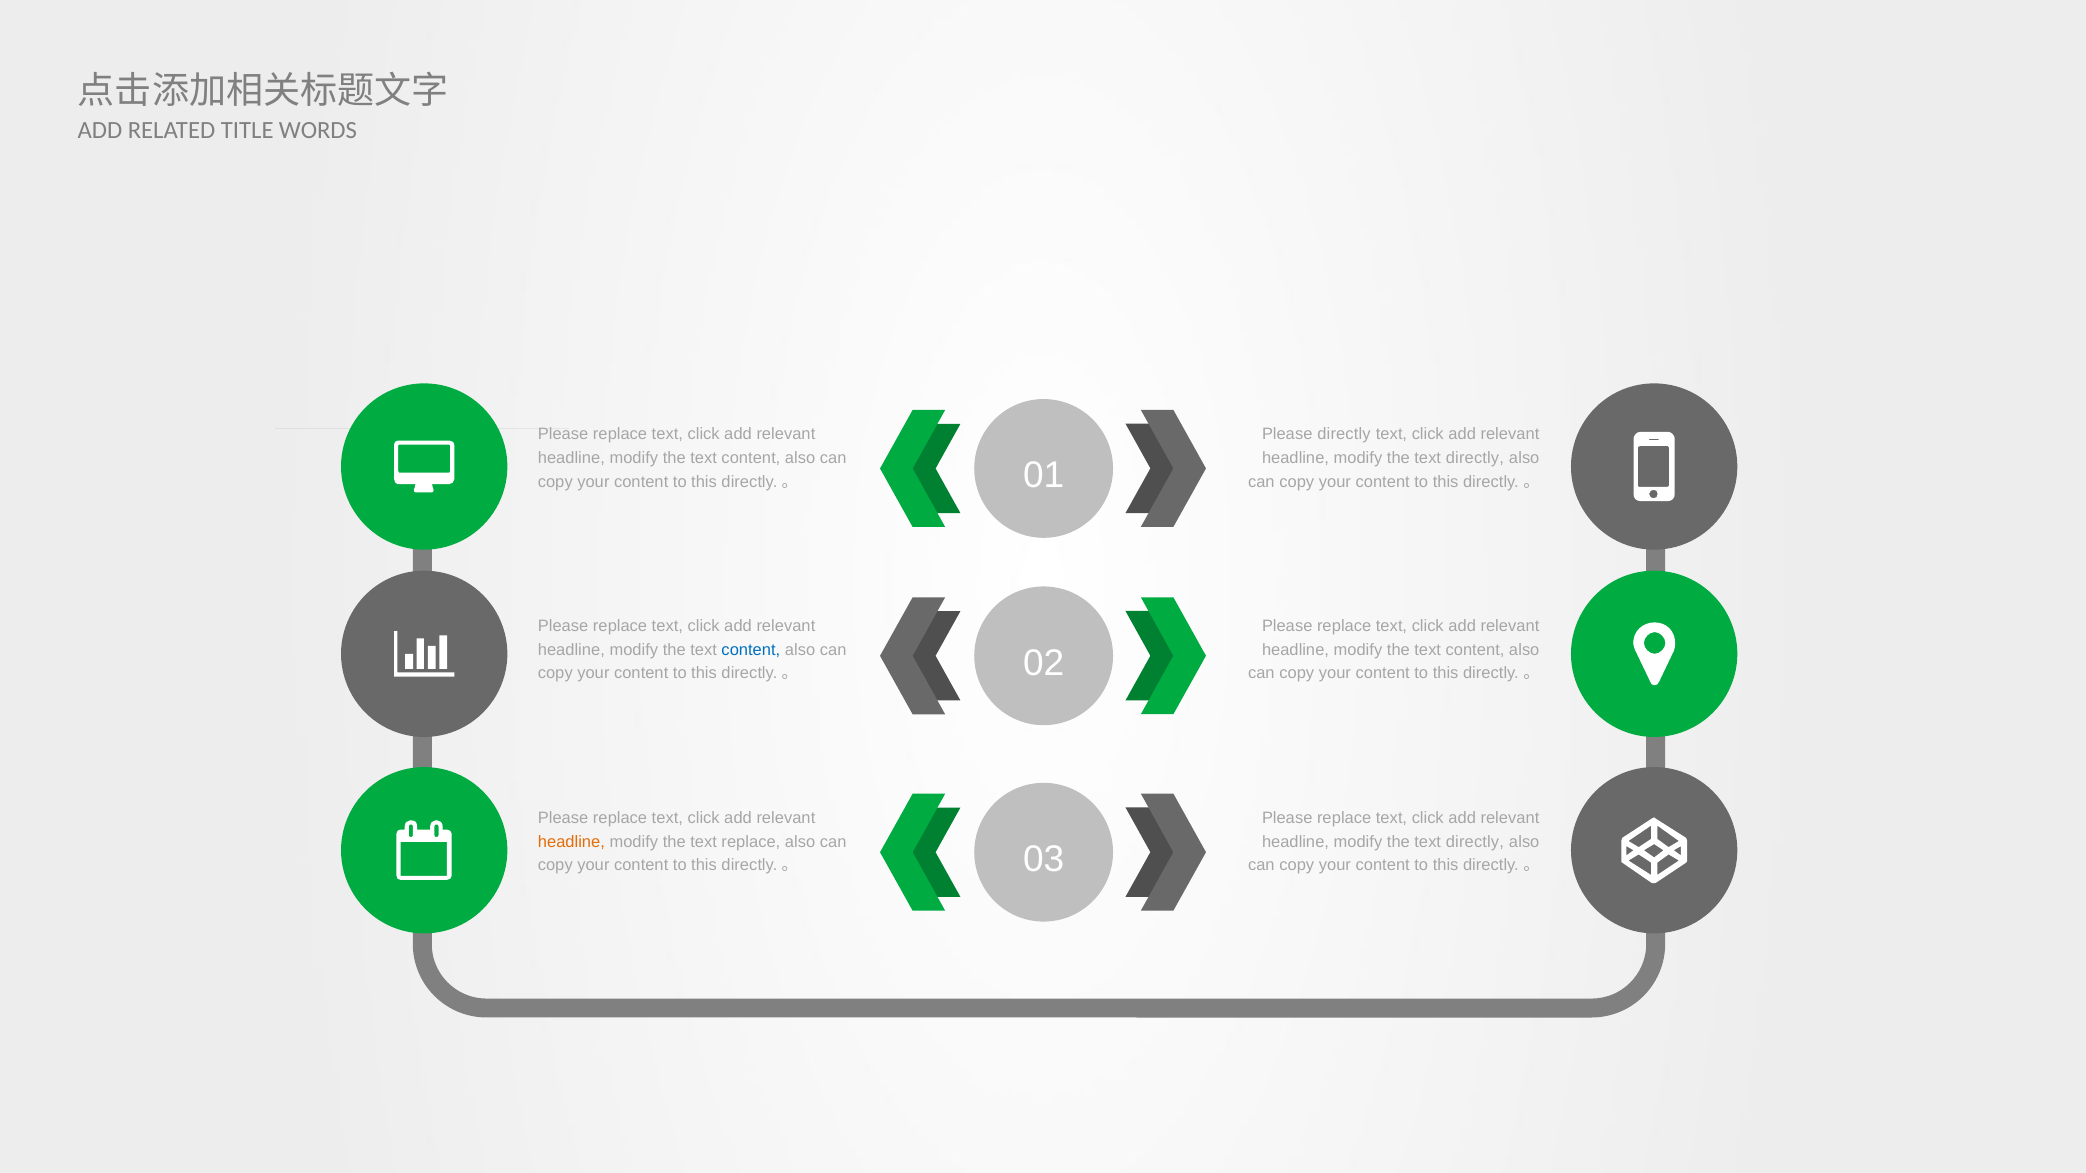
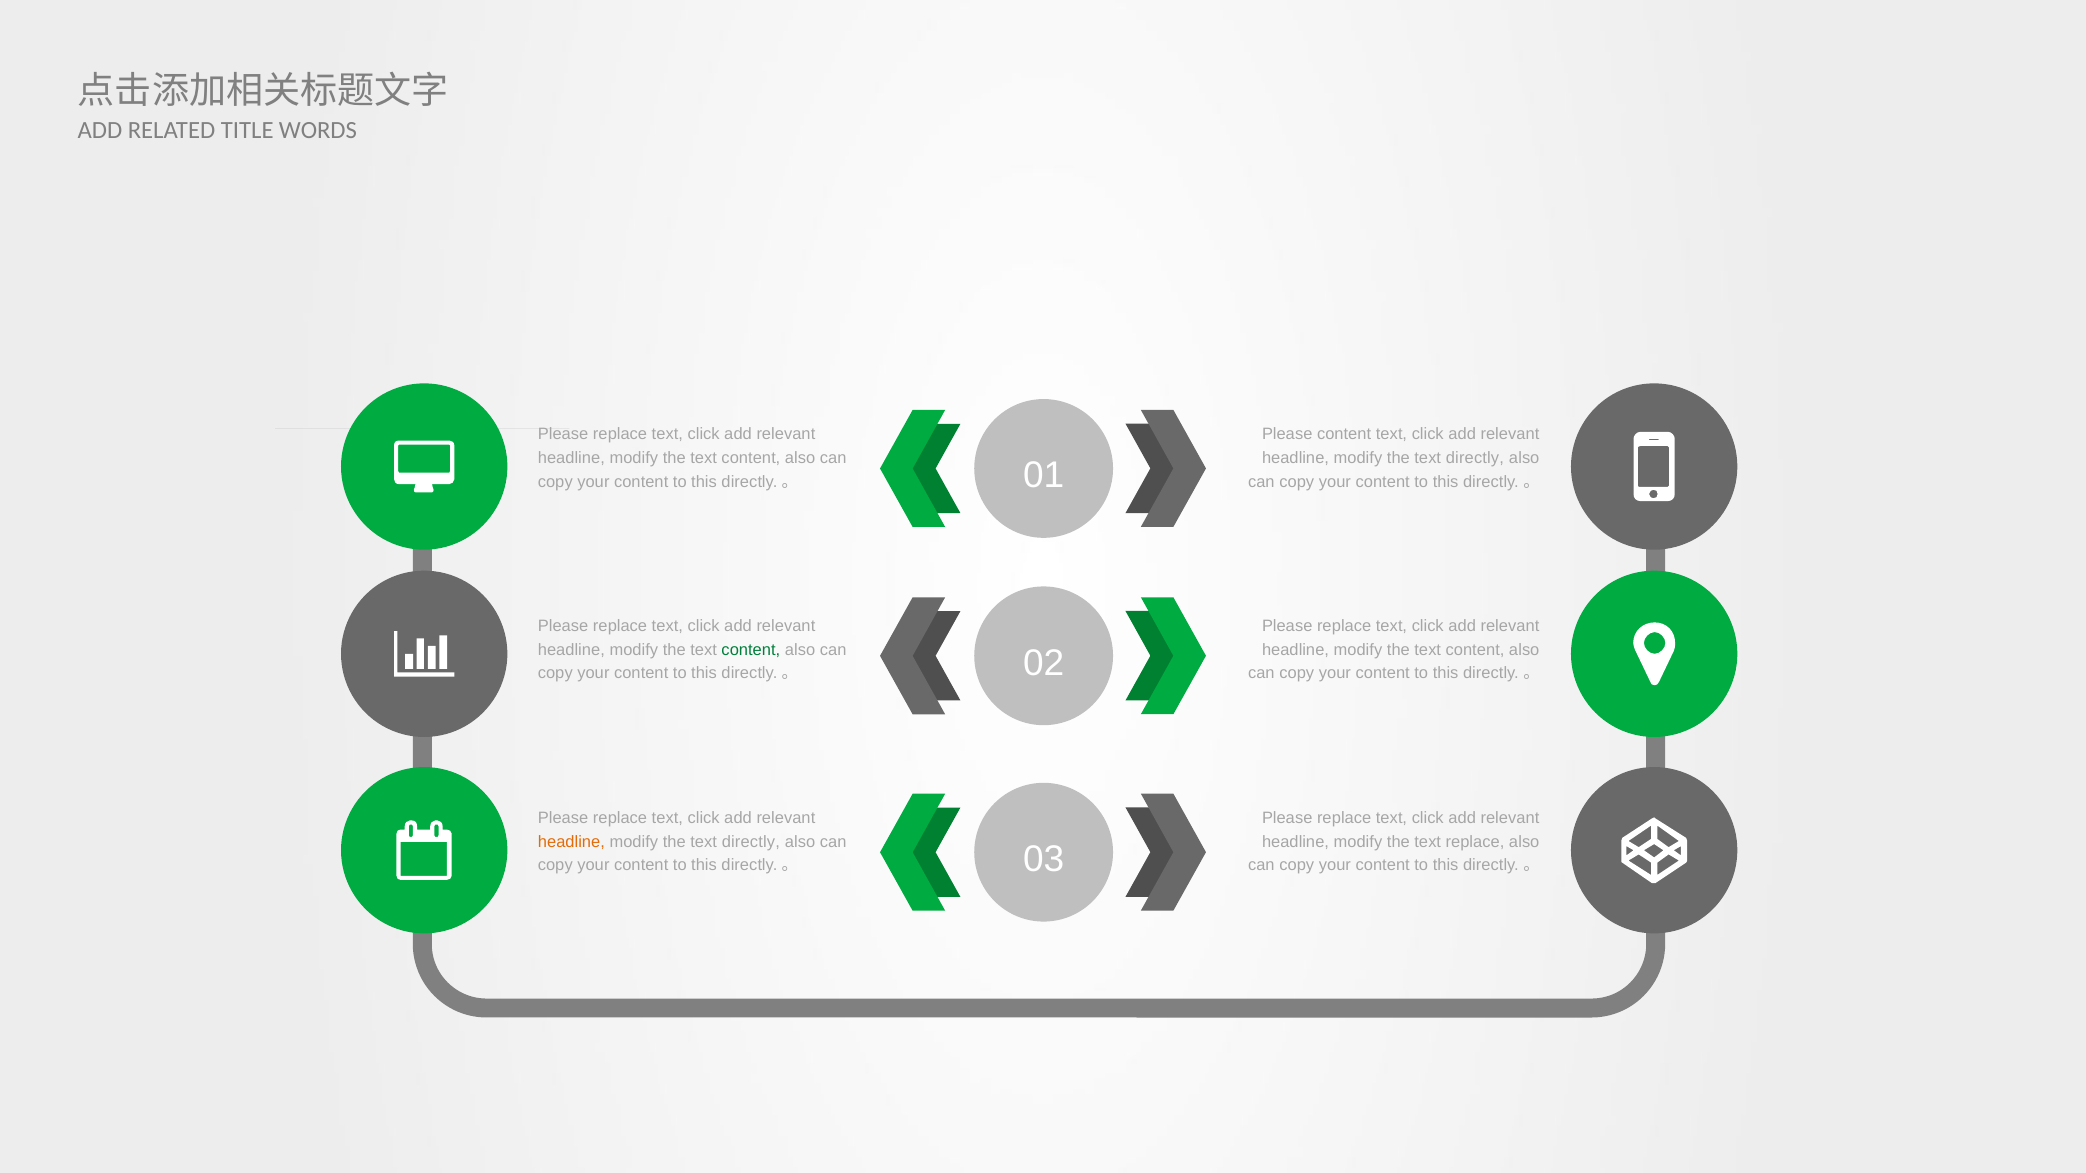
Please directly: directly -> content (1344, 434)
content colour: blue -> green (751, 650)
replace: replace -> directly (751, 842)
directly: directly -> replace (1475, 842)
